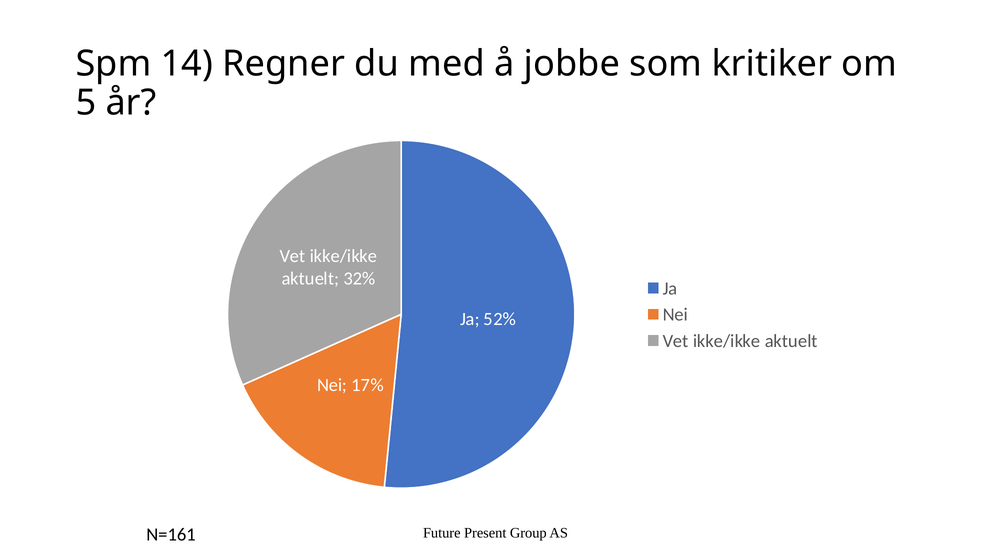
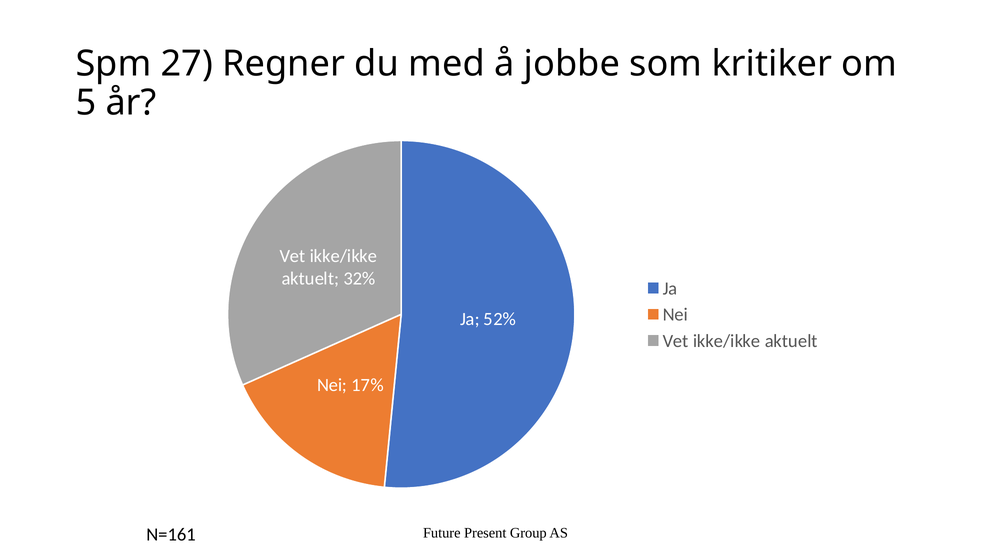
14: 14 -> 27 (187, 64)
